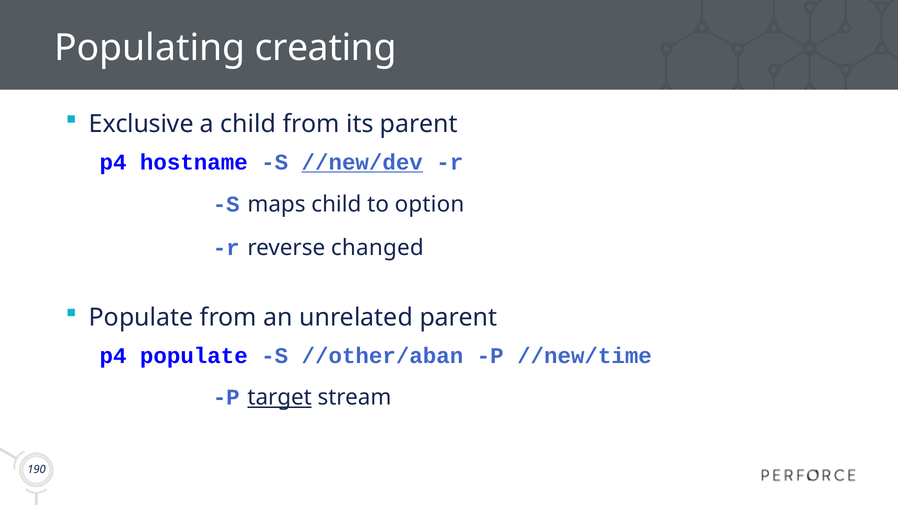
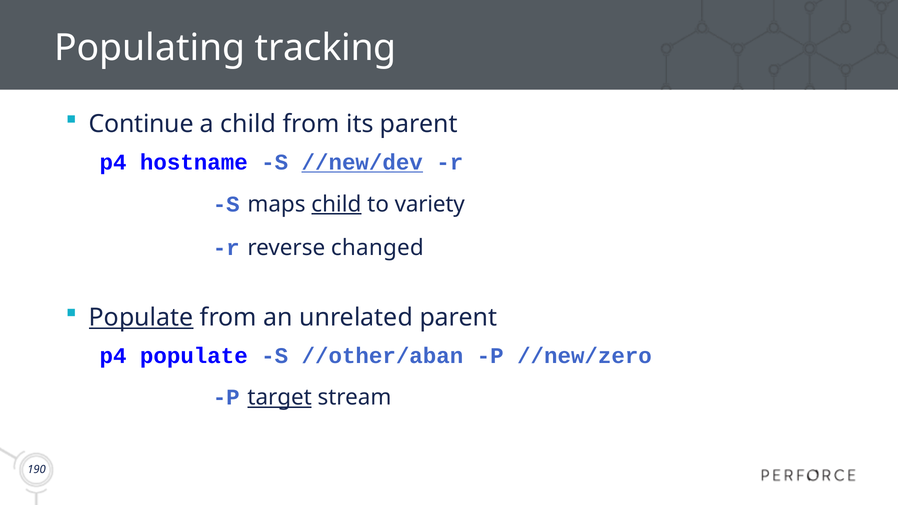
creating: creating -> tracking (326, 48)
Exclusive: Exclusive -> Continue (141, 124)
child underline: none -> present (336, 204)
option: option -> variety (430, 204)
Populate underline: none -> present (141, 317)
//new/time: //new/time -> //new/zero (584, 356)
